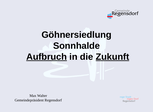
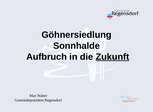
Aufbruch underline: present -> none (47, 57)
